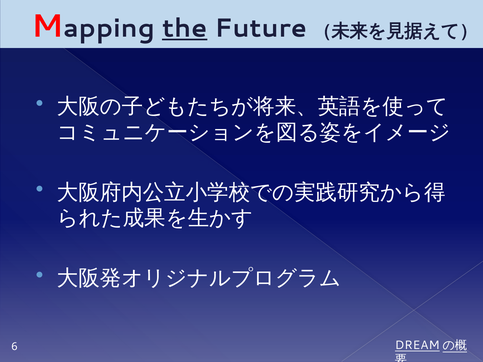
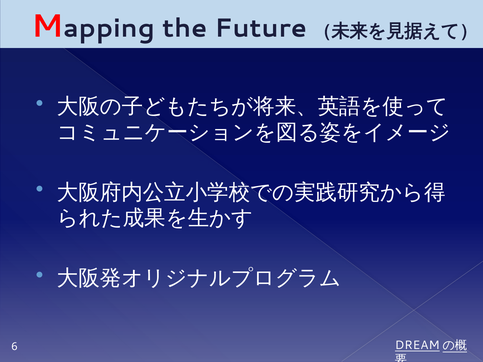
the underline: present -> none (185, 28)
